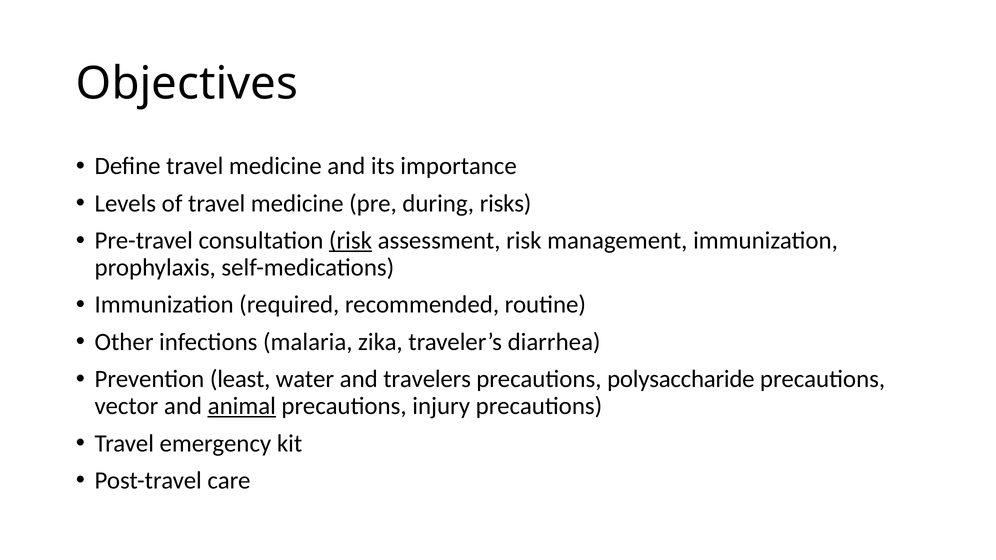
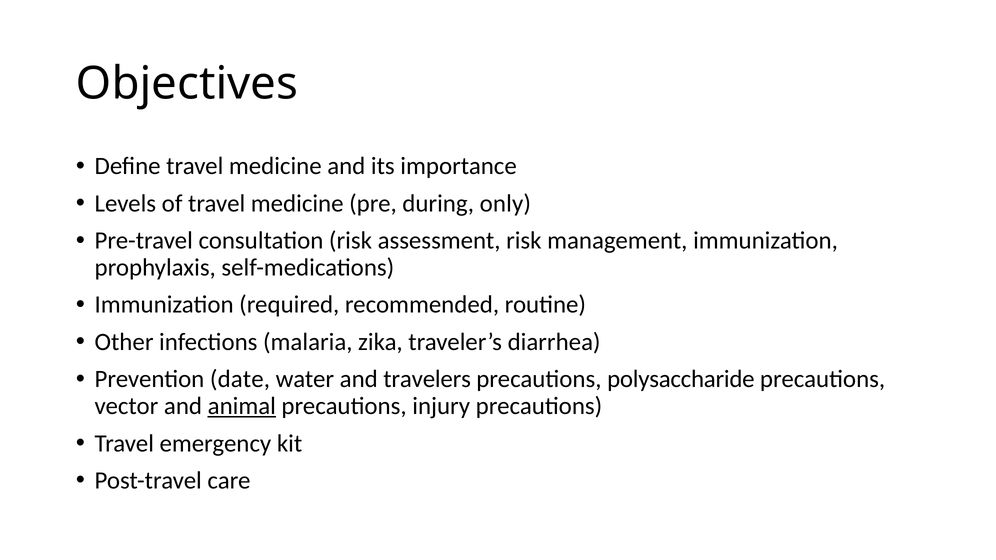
risks: risks -> only (505, 203)
risk underline: present -> none (350, 241)
least: least -> date (240, 379)
